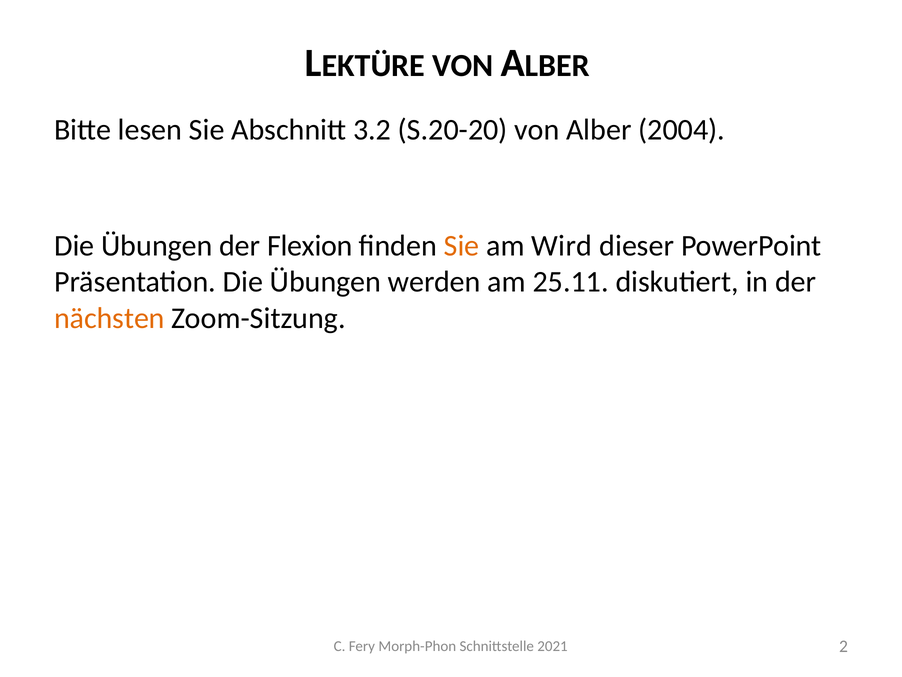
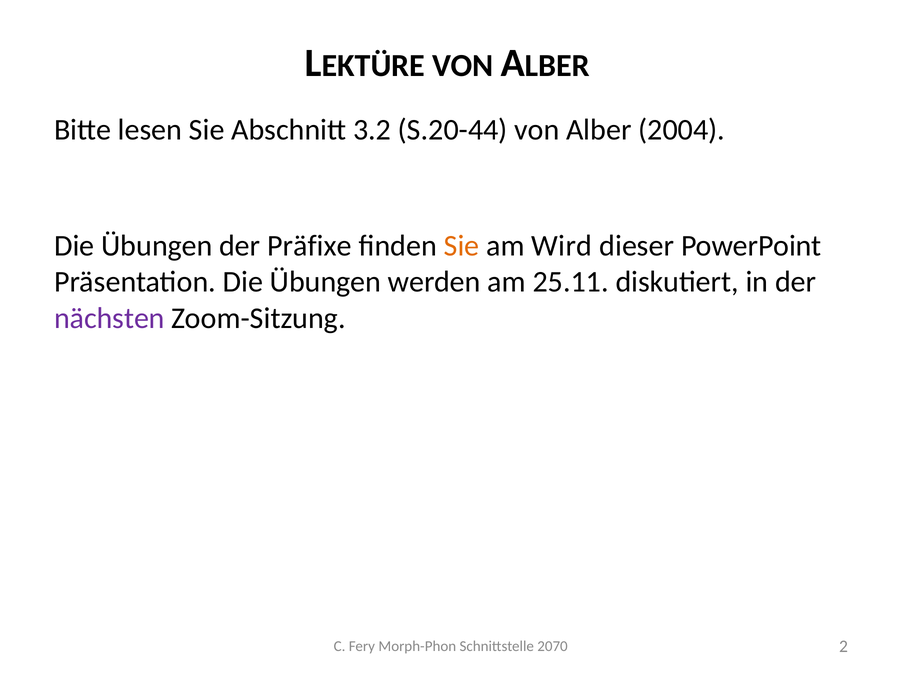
S.20-20: S.20-20 -> S.20-44 (453, 130)
Flexion: Flexion -> Präfixe (310, 246)
nächsten colour: orange -> purple (109, 318)
2021: 2021 -> 2070 (553, 646)
